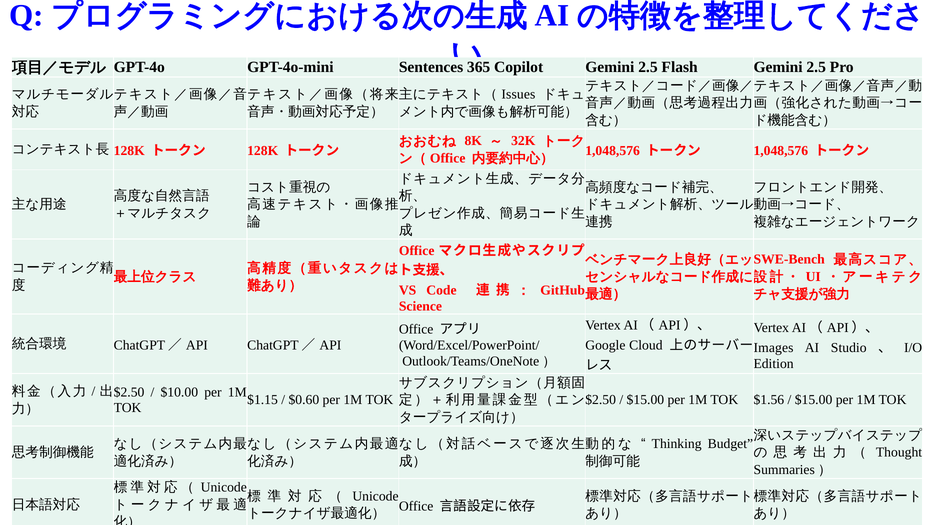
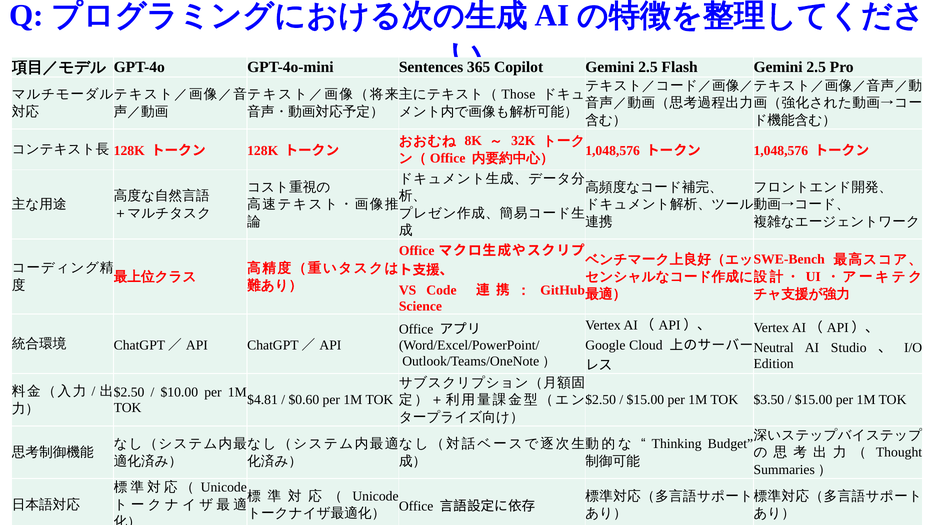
Issues: Issues -> Those (518, 94)
Images: Images -> Neutral (774, 348)
$1.15: $1.15 -> $4.81 (263, 400)
$1.56: $1.56 -> $3.50 (769, 400)
